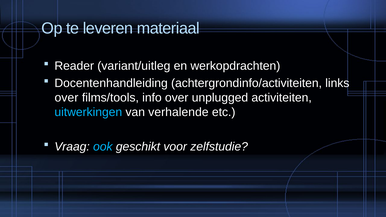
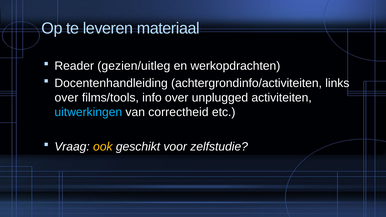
variant/uitleg: variant/uitleg -> gezien/uitleg (134, 66)
verhalende: verhalende -> correctheid (178, 112)
ook colour: light blue -> yellow (103, 147)
